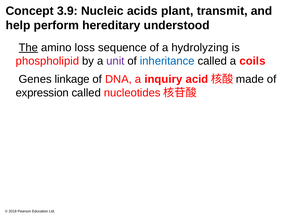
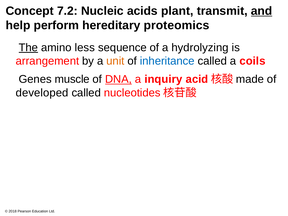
3.9: 3.9 -> 7.2 (67, 11)
and underline: none -> present (262, 11)
understood: understood -> proteomics (177, 25)
loss: loss -> less (85, 48)
phospholipid: phospholipid -> arrangement (47, 61)
unit colour: purple -> orange (115, 61)
linkage: linkage -> muscle (72, 79)
DNA underline: none -> present (118, 79)
expression: expression -> developed (42, 93)
